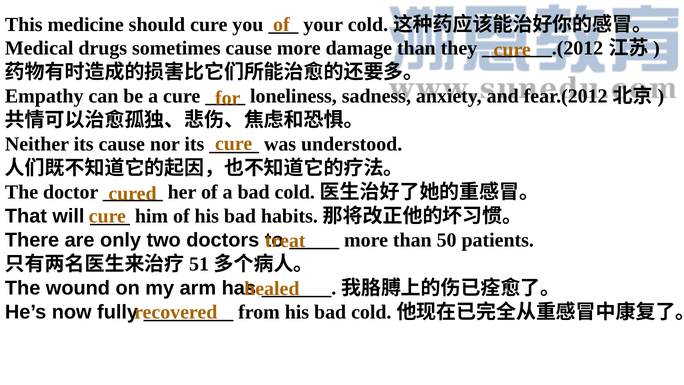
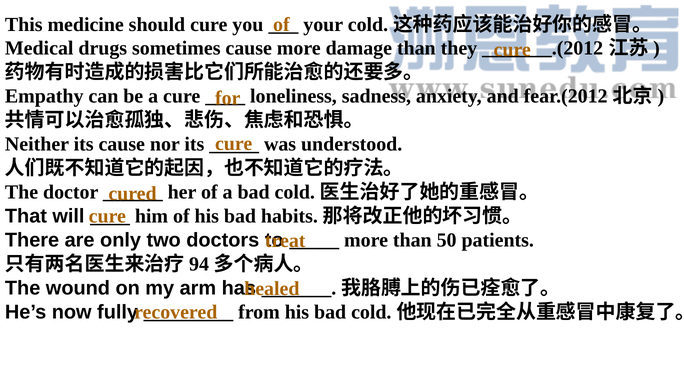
51: 51 -> 94 (199, 264)
